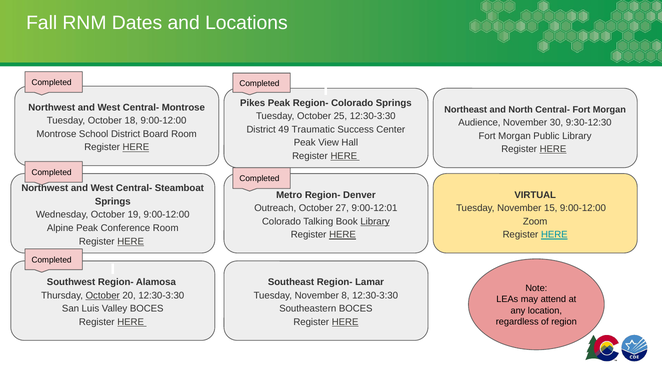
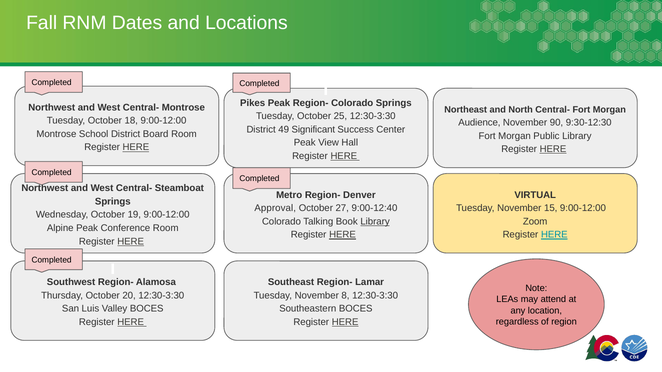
30: 30 -> 90 (557, 123)
Traumatic: Traumatic -> Significant (313, 130)
Outreach: Outreach -> Approval (275, 208)
9:00-12:01: 9:00-12:01 -> 9:00-12:40 (374, 208)
October underline: present -> none (103, 296)
